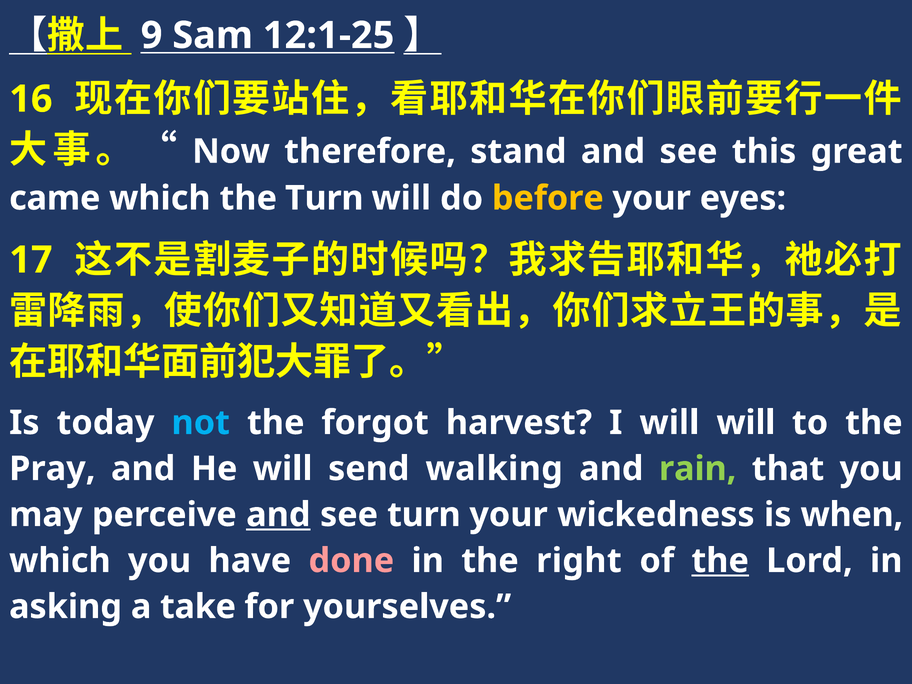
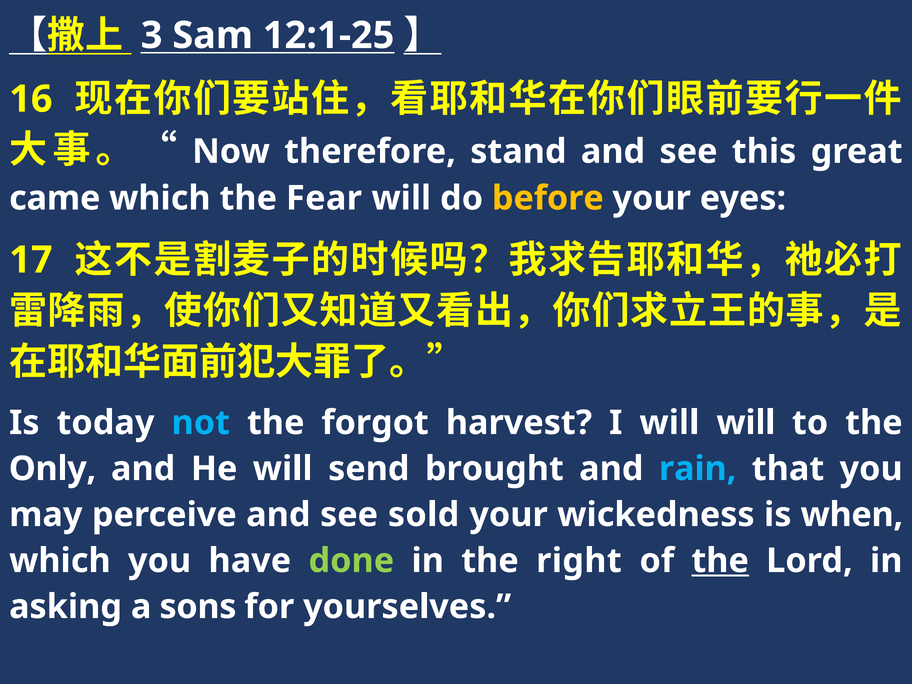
9: 9 -> 3 (152, 35)
the Turn: Turn -> Fear (324, 198)
Pray: Pray -> Only (52, 469)
walking: walking -> brought (494, 469)
rain colour: light green -> light blue (698, 469)
and underline: present -> none (278, 515)
see turn: turn -> sold (424, 515)
done colour: pink -> light green (351, 561)
take: take -> sons (198, 607)
